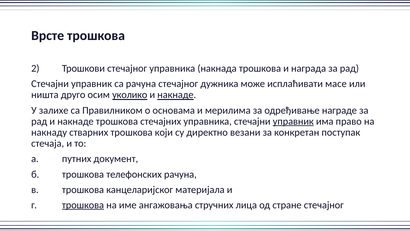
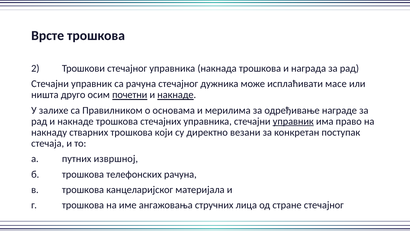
уколико: уколико -> почетни (130, 95)
документ: документ -> извршној (116, 159)
трошкова underline: present -> none (83, 205)
